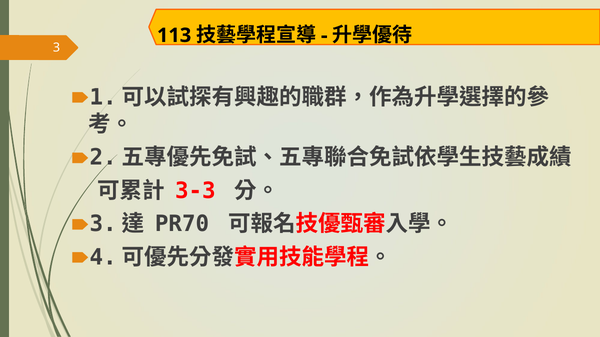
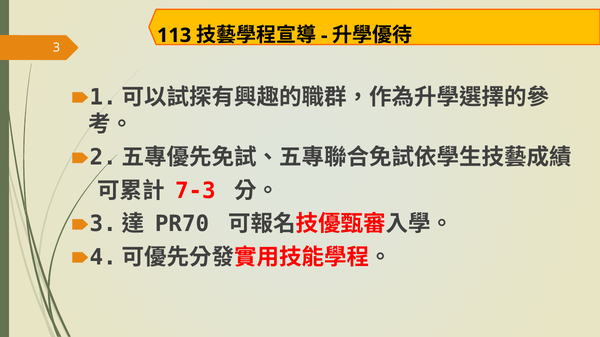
3-3: 3-3 -> 7-3 (195, 191)
